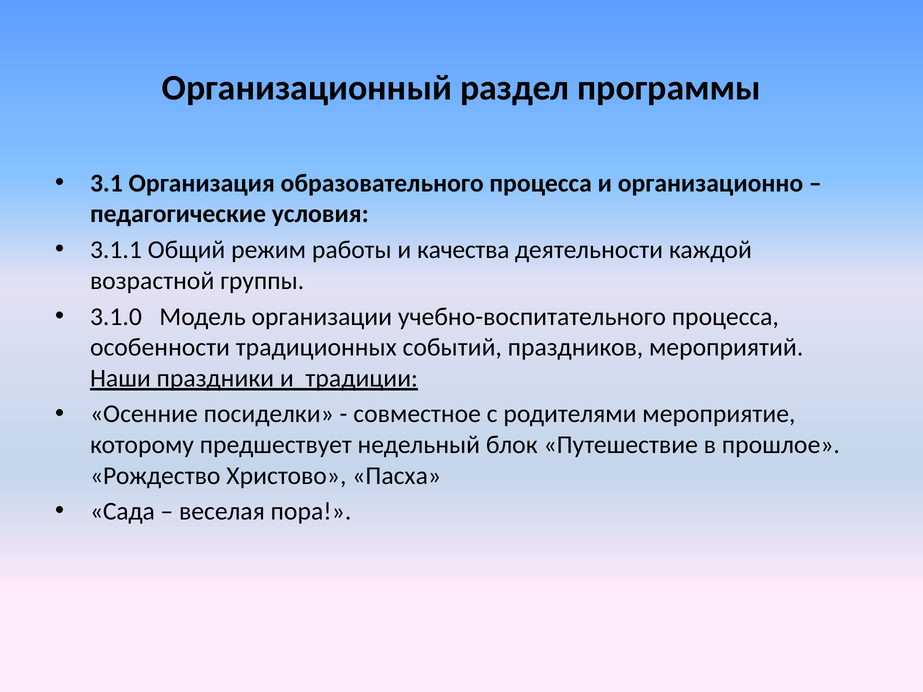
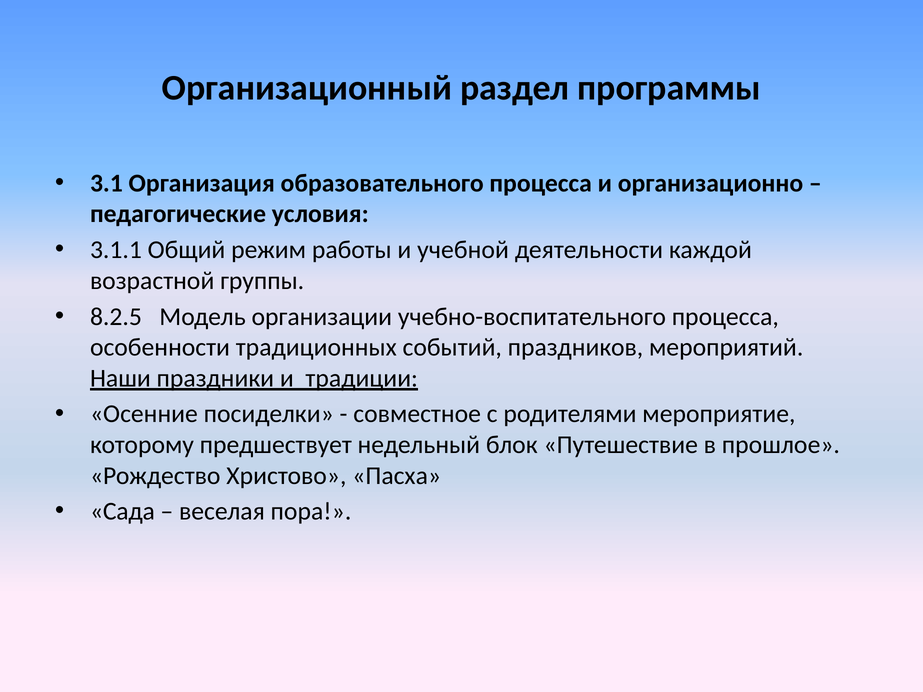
качества: качества -> учебной (463, 250)
3.1.0: 3.1.0 -> 8.2.5 (116, 317)
